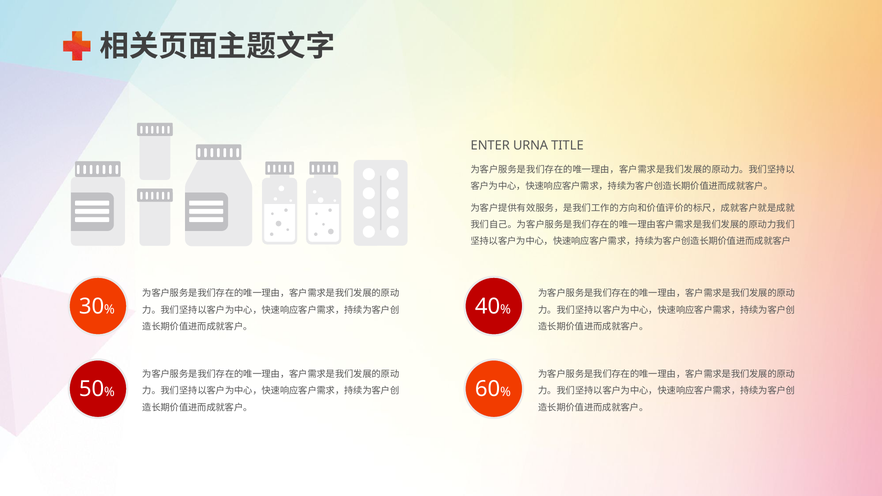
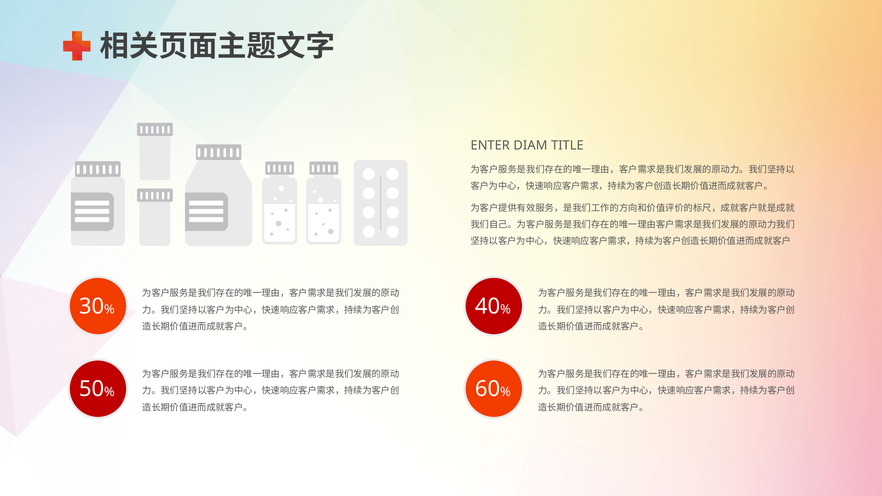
URNA: URNA -> DIAM (530, 146)
